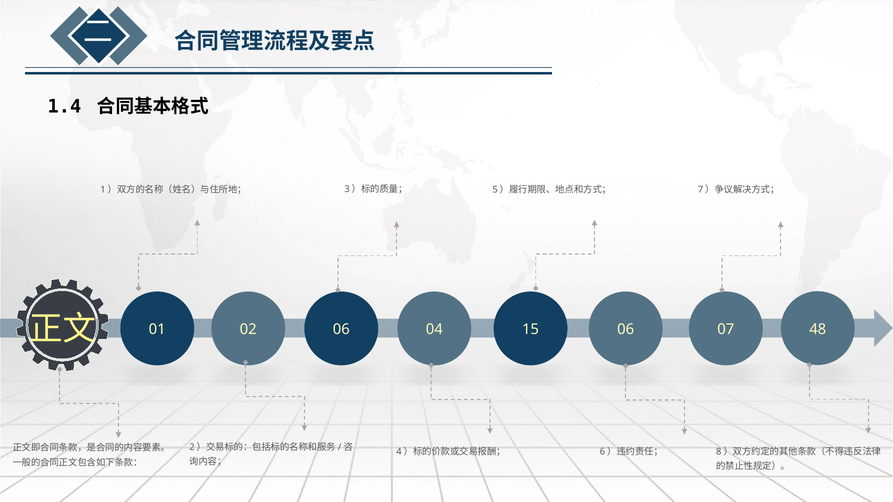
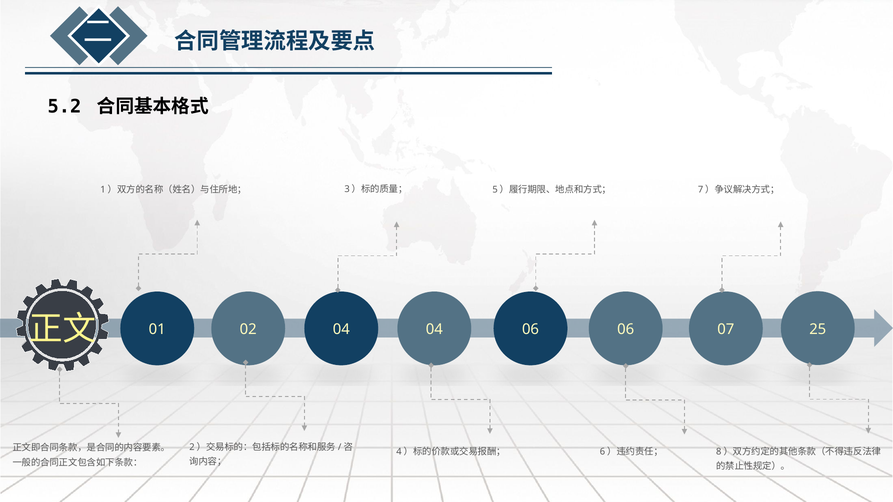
1.4: 1.4 -> 5.2 (64, 107)
02 06: 06 -> 04 (341, 330)
04 15: 15 -> 06 (531, 330)
48: 48 -> 25 (818, 329)
